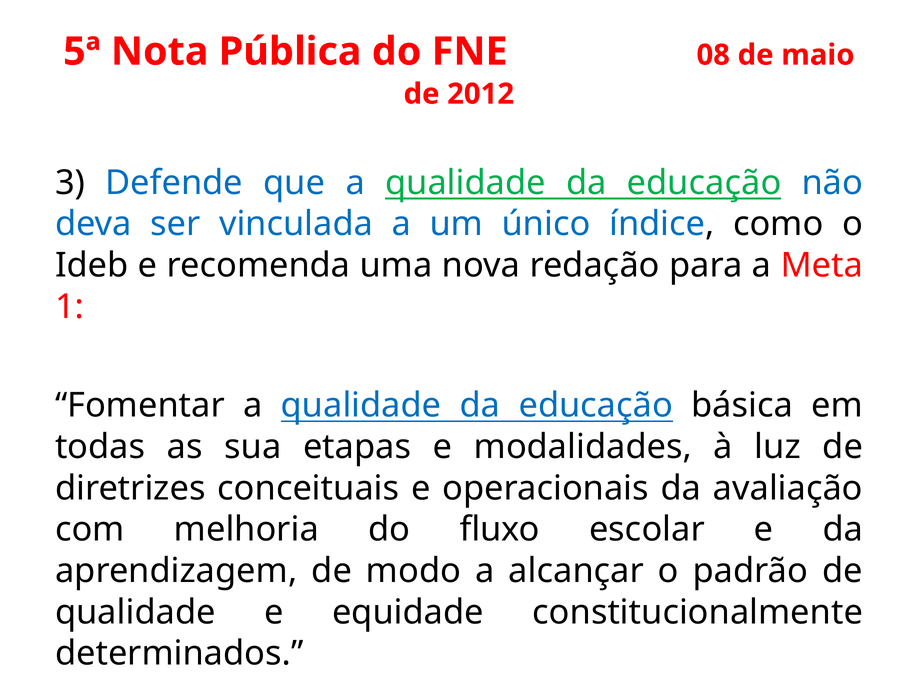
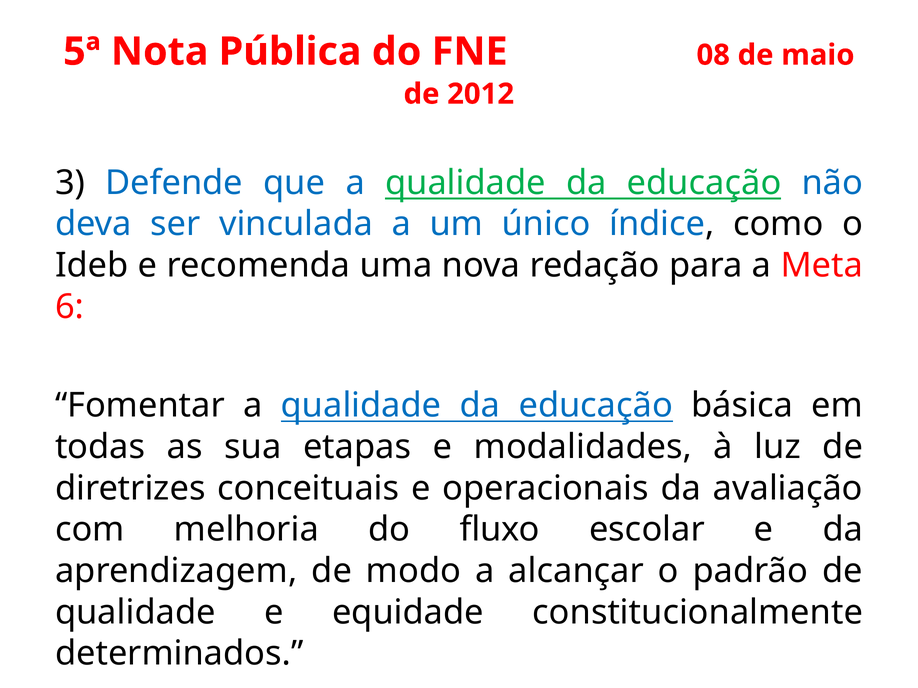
1: 1 -> 6 (70, 307)
